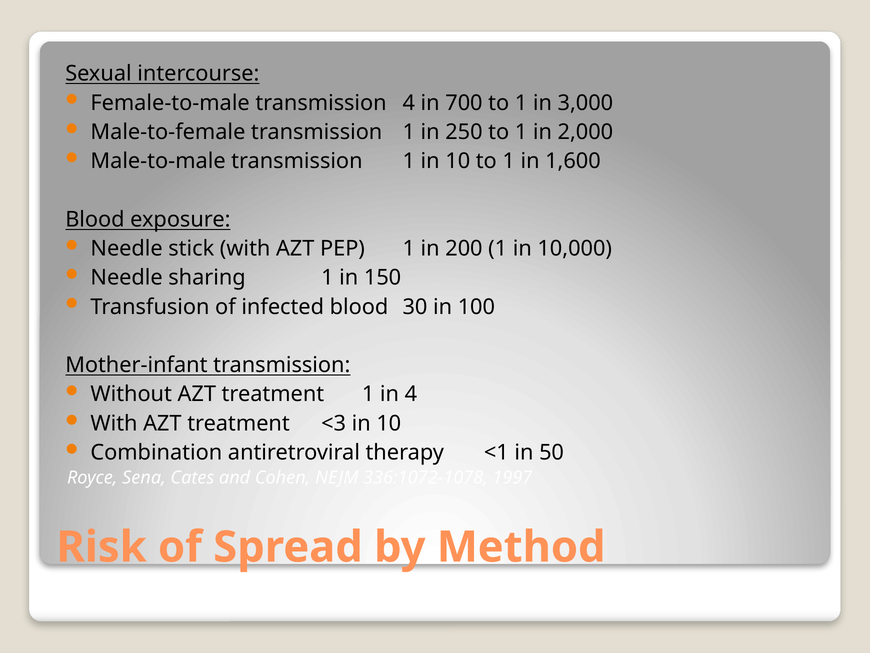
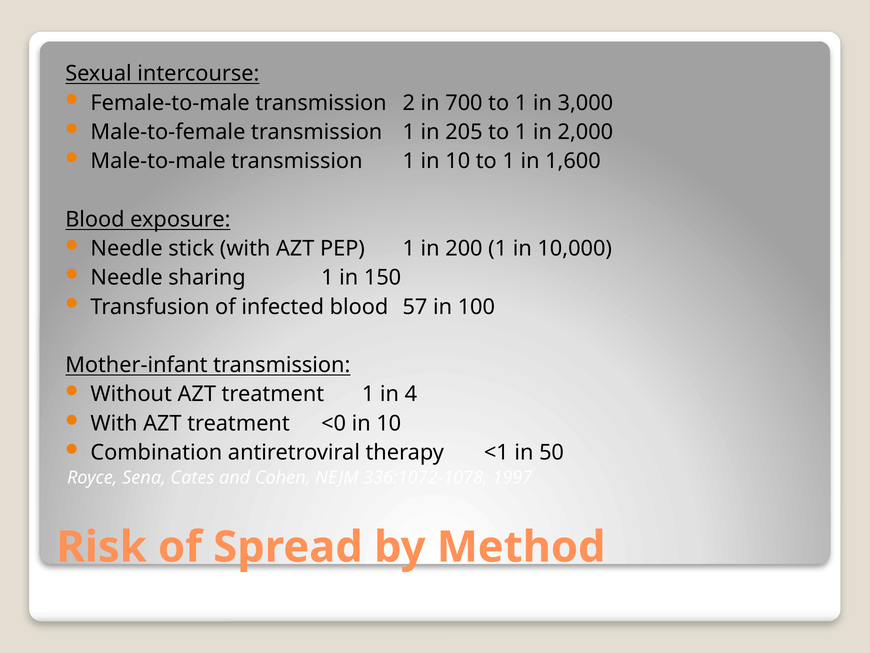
transmission 4: 4 -> 2 (409, 103)
250: 250 -> 205 (464, 132)
30: 30 -> 57 (415, 307)
<3: <3 -> <0 (334, 423)
